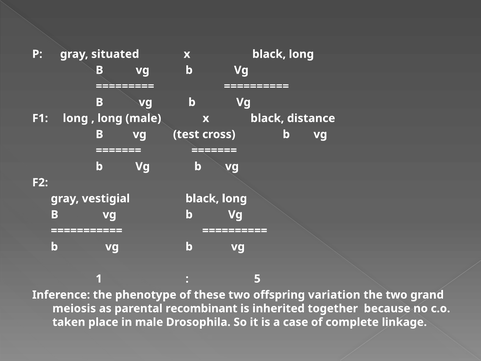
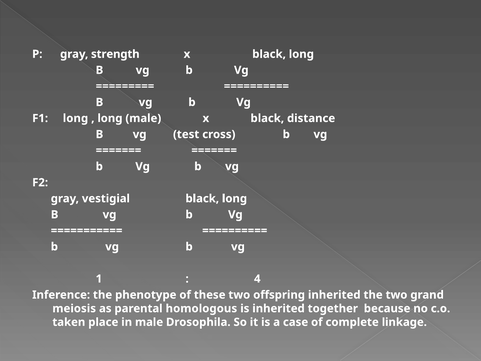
situated: situated -> strength (115, 54)
5: 5 -> 4 (257, 279)
offspring variation: variation -> inherited (334, 295)
recombinant: recombinant -> homologous (201, 308)
